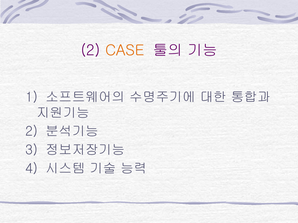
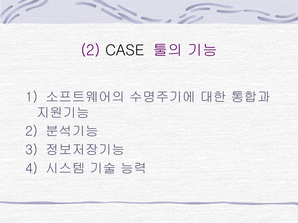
CASE colour: orange -> black (125, 50)
